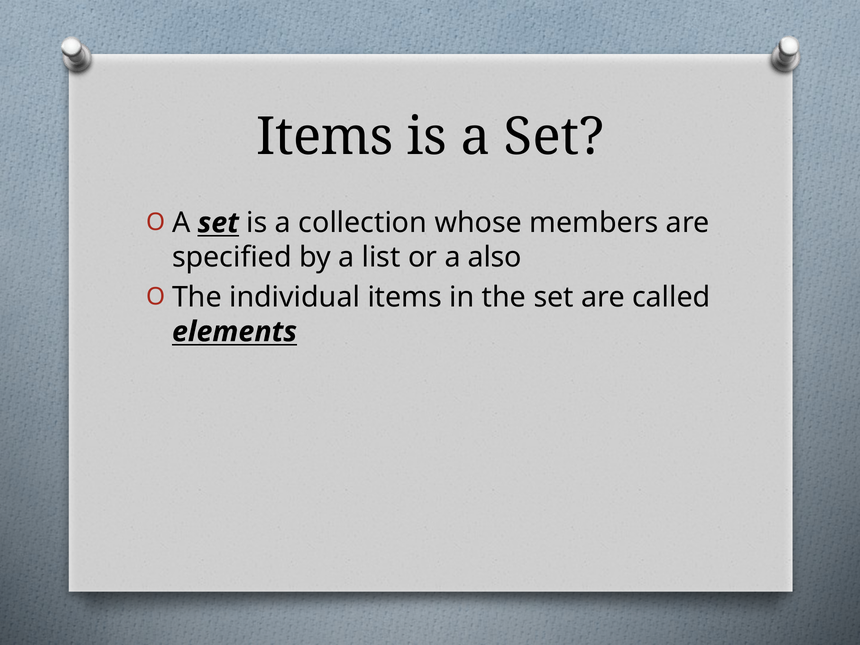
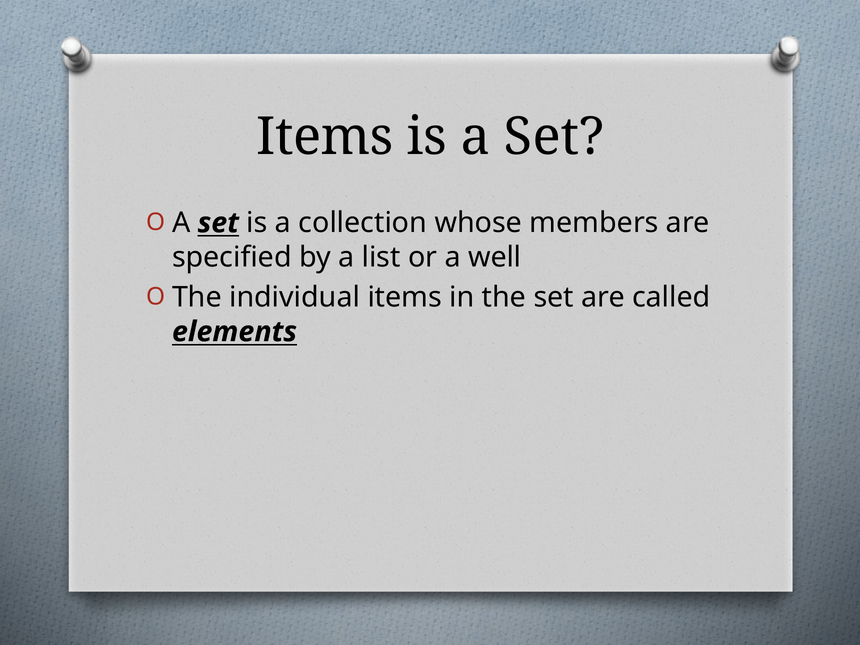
also: also -> well (495, 257)
